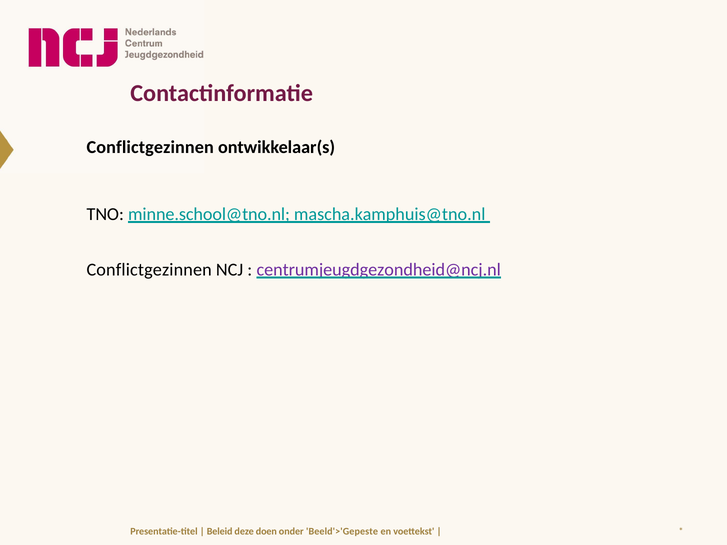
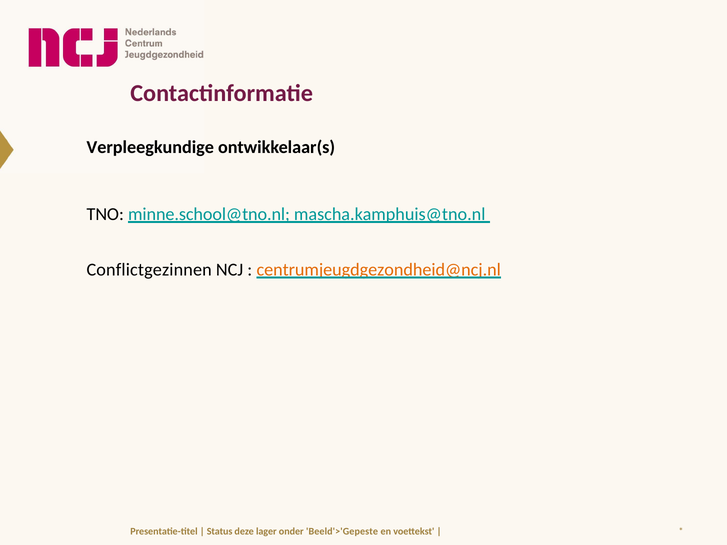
Conflictgezinnen: Conflictgezinnen -> Verpleegkundige (150, 147)
centrumjeugdgezondheid@ncj.nl colour: purple -> orange (379, 270)
Beleid: Beleid -> Status (220, 531)
doen: doen -> lager (266, 531)
